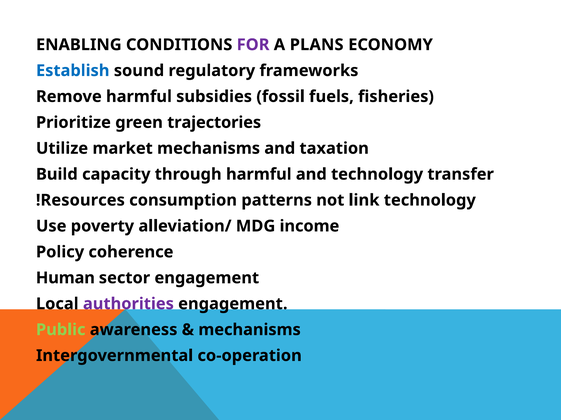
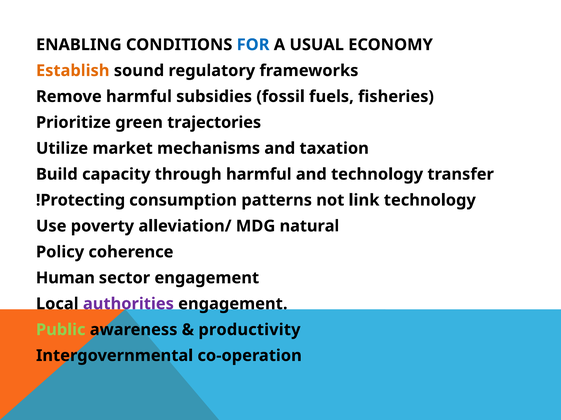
FOR colour: purple -> blue (253, 45)
PLANS: PLANS -> USUAL (317, 45)
Establish colour: blue -> orange (73, 71)
Resources: Resources -> Protecting (83, 200)
income: income -> natural (309, 226)
mechanisms: mechanisms -> productivity (249, 330)
